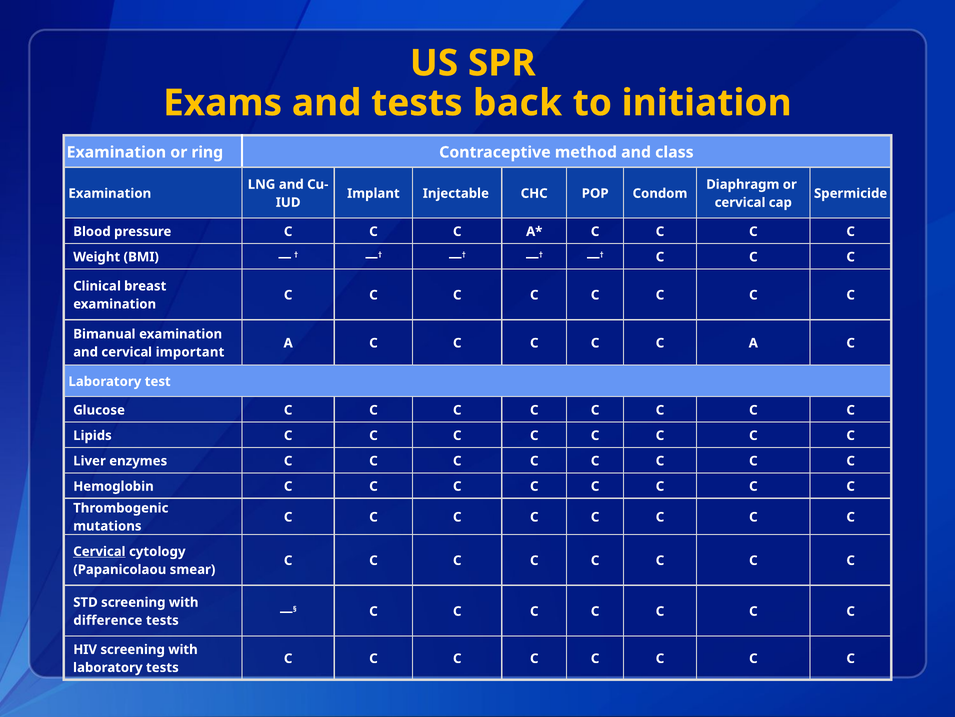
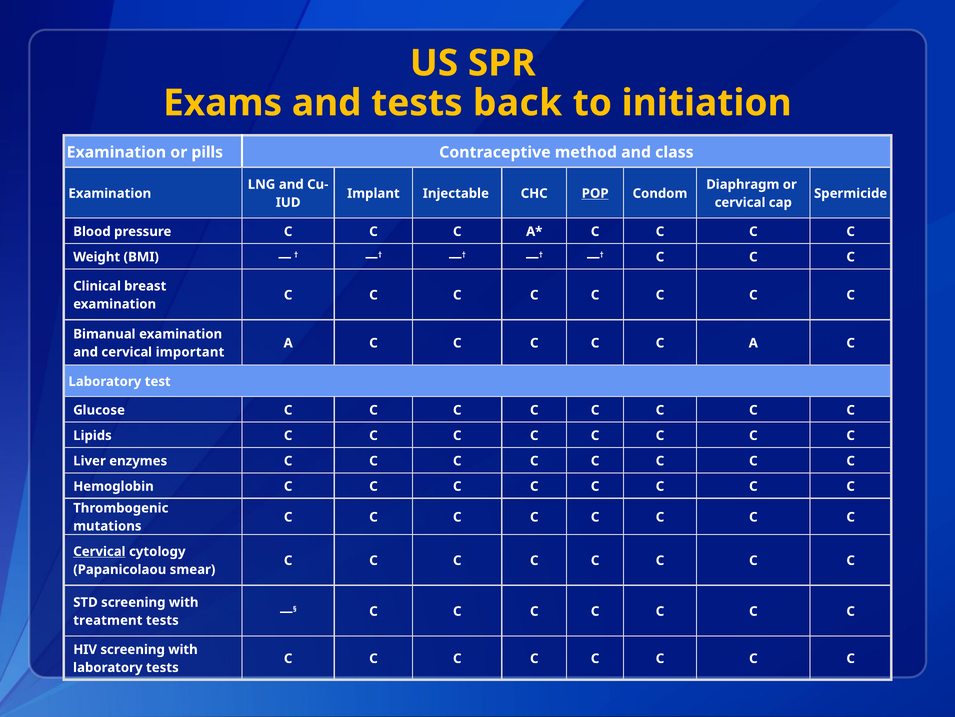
ring: ring -> pills (207, 152)
POP underline: none -> present (595, 193)
difference: difference -> treatment (108, 620)
